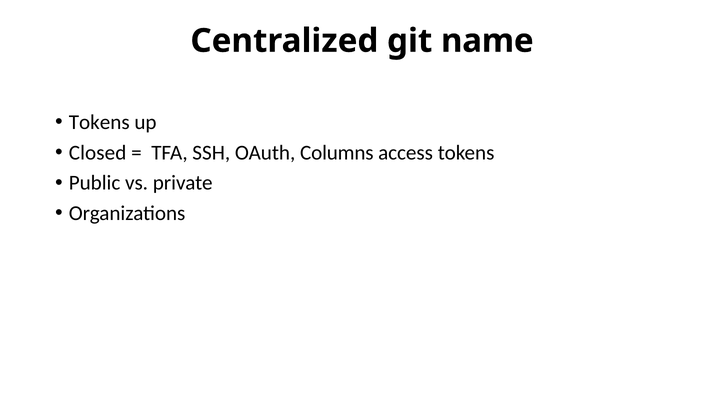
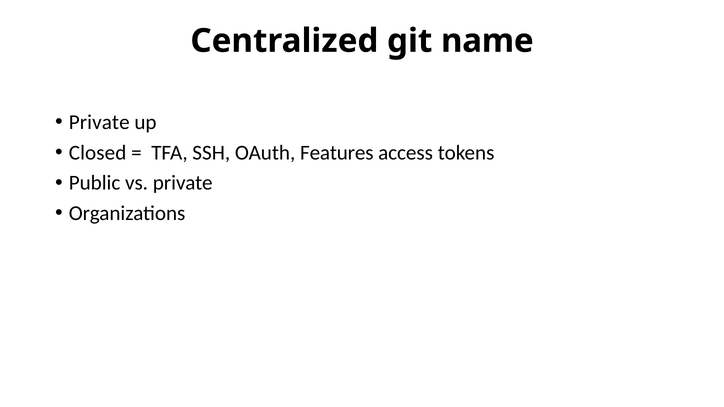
Tokens: Tokens -> Private (99, 122)
Columns: Columns -> Features (337, 153)
